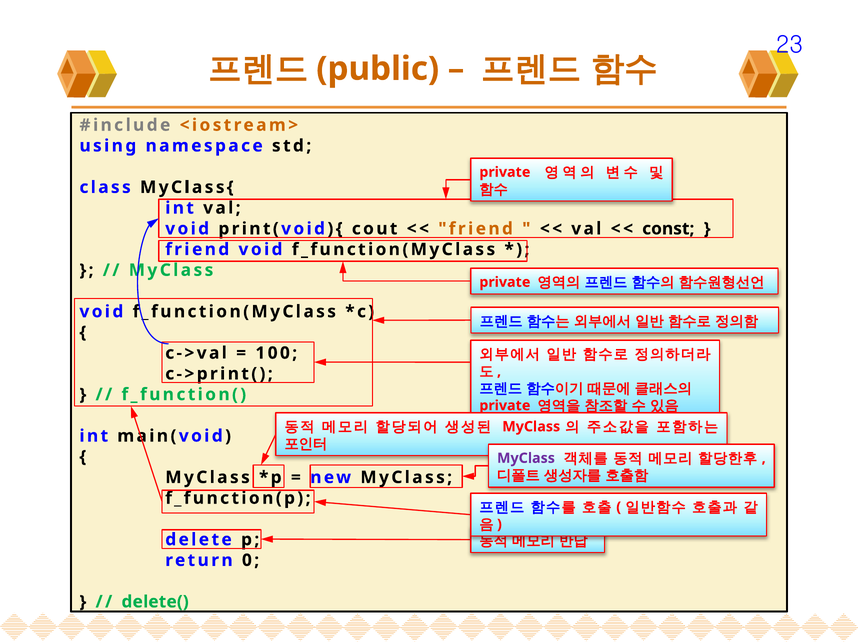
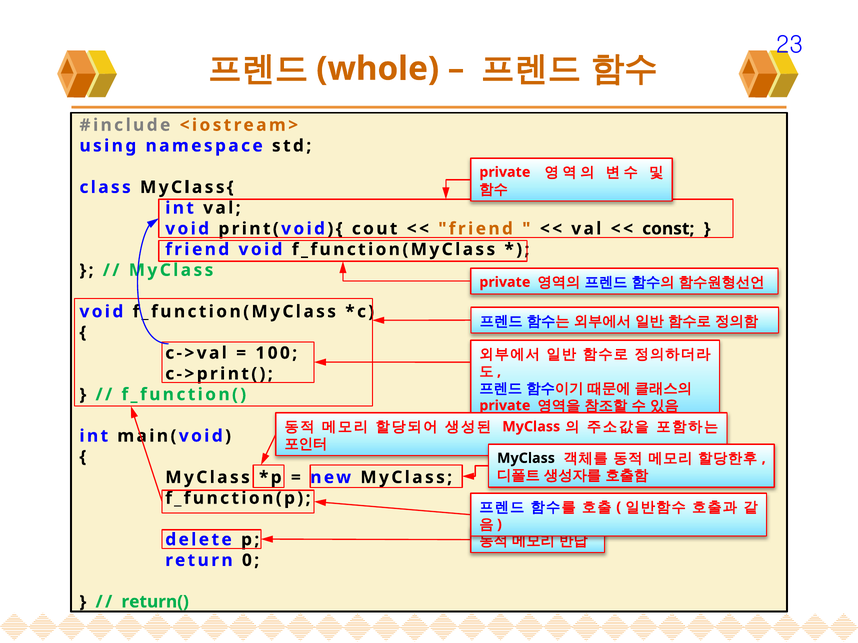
public: public -> whole (378, 69)
MyClass colour: purple -> black (526, 459)
delete(: delete( -> return( (155, 602)
